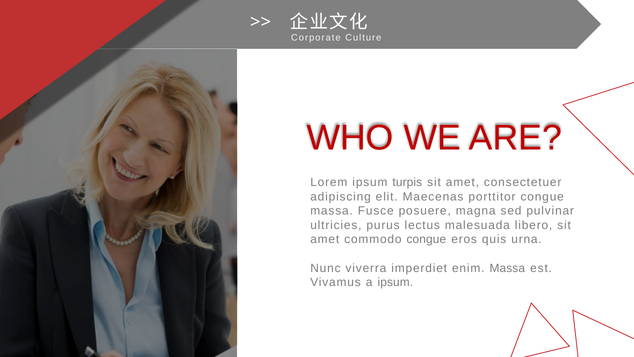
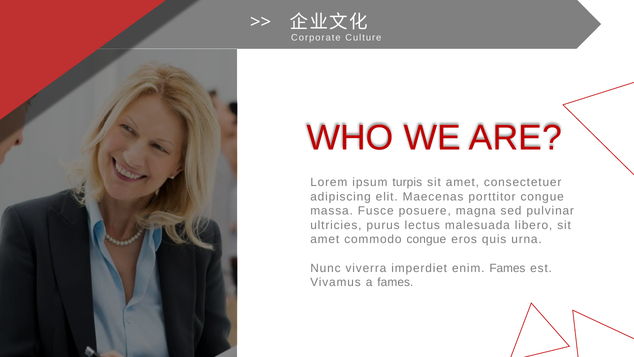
enim Massa: Massa -> Fames (507, 268)
a ipsum: ipsum -> fames (395, 282)
